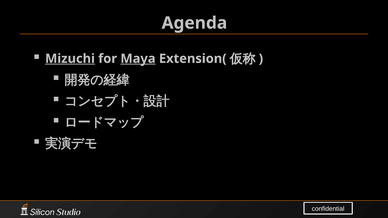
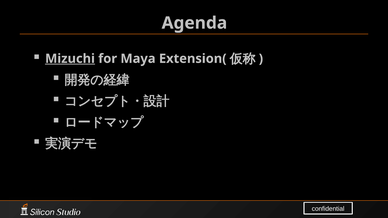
Maya underline: present -> none (138, 59)
